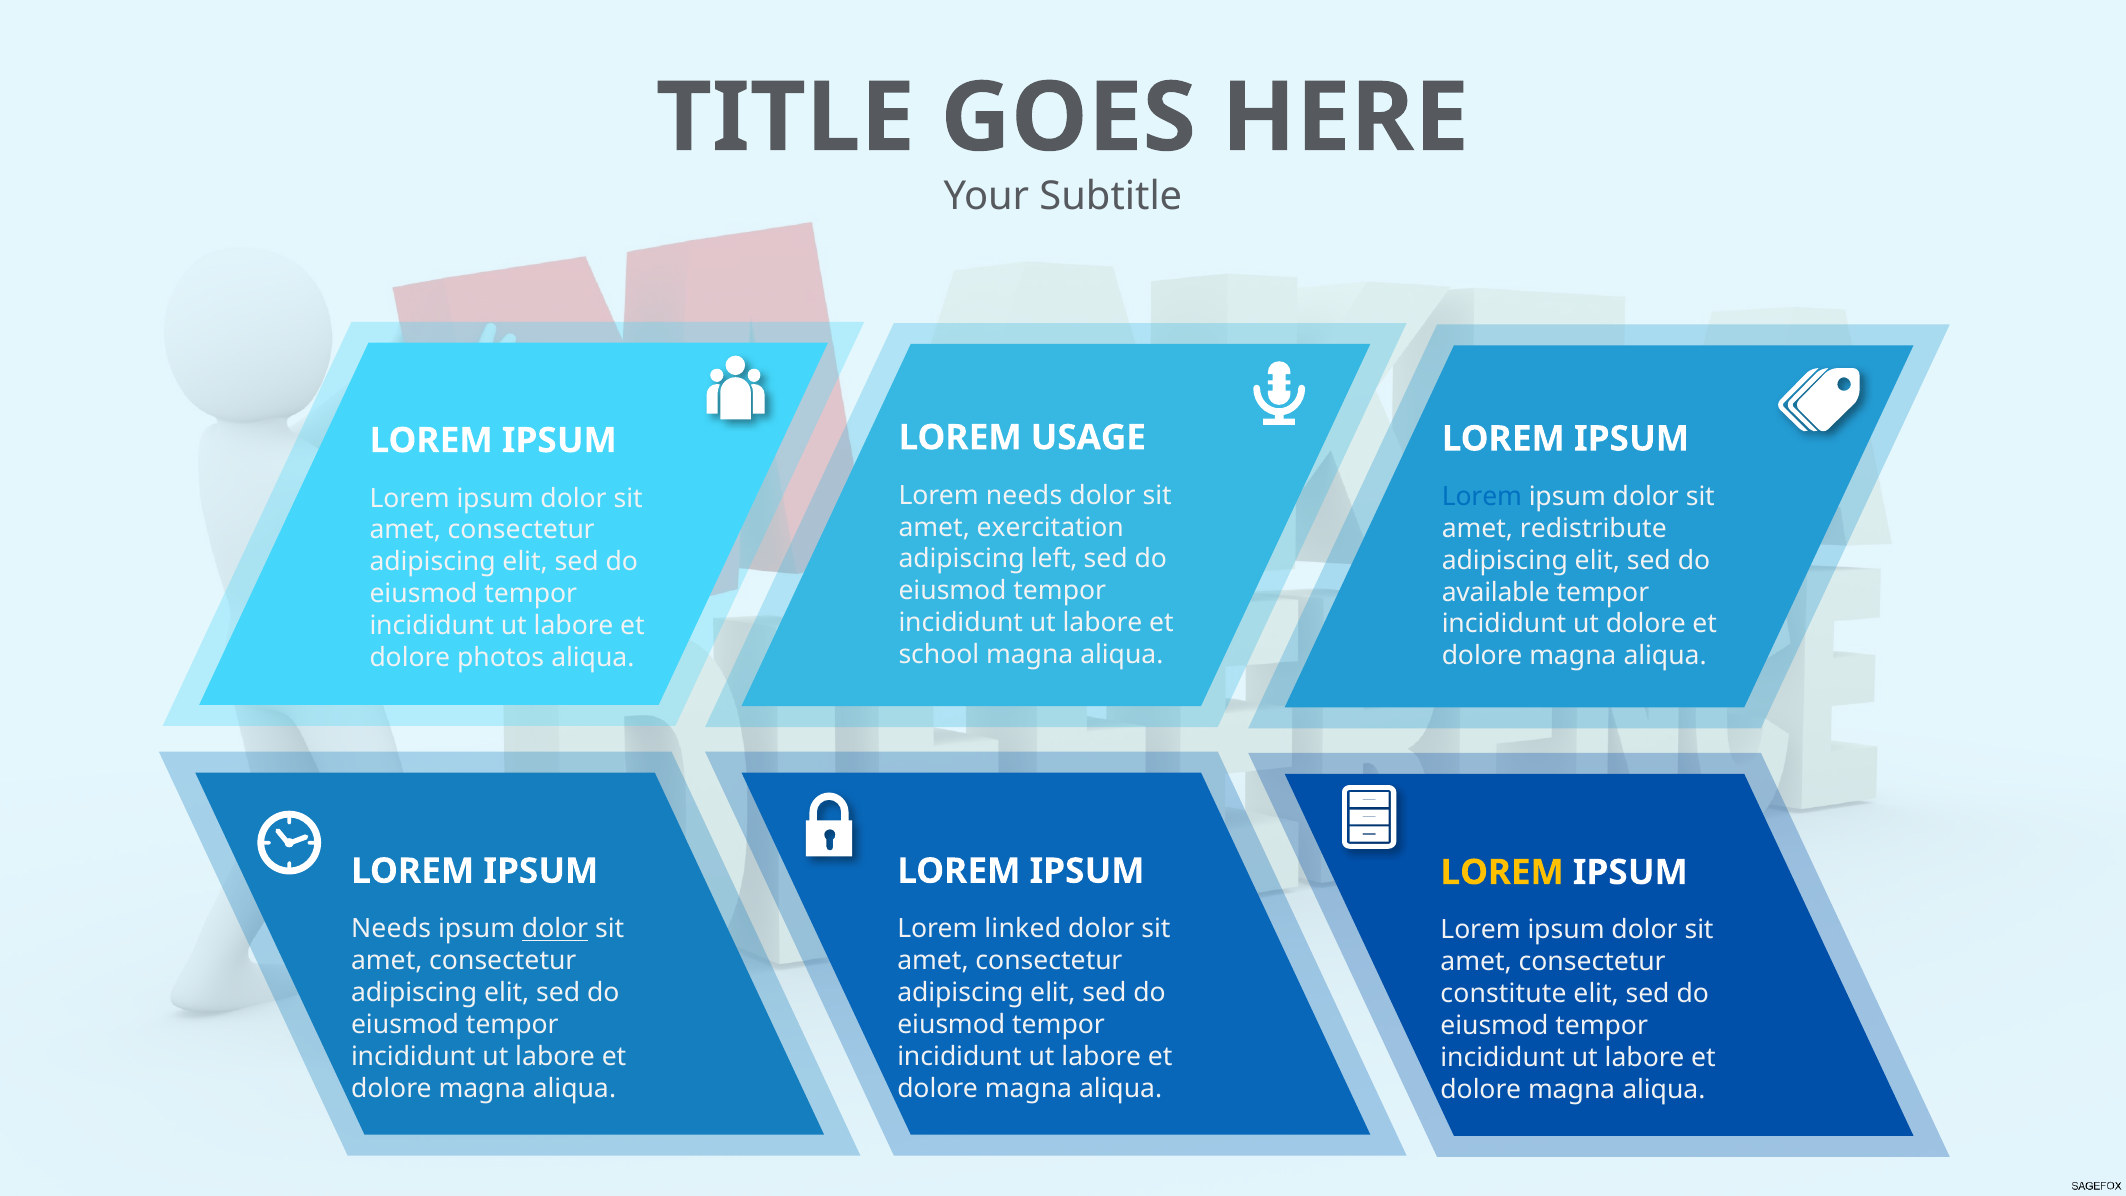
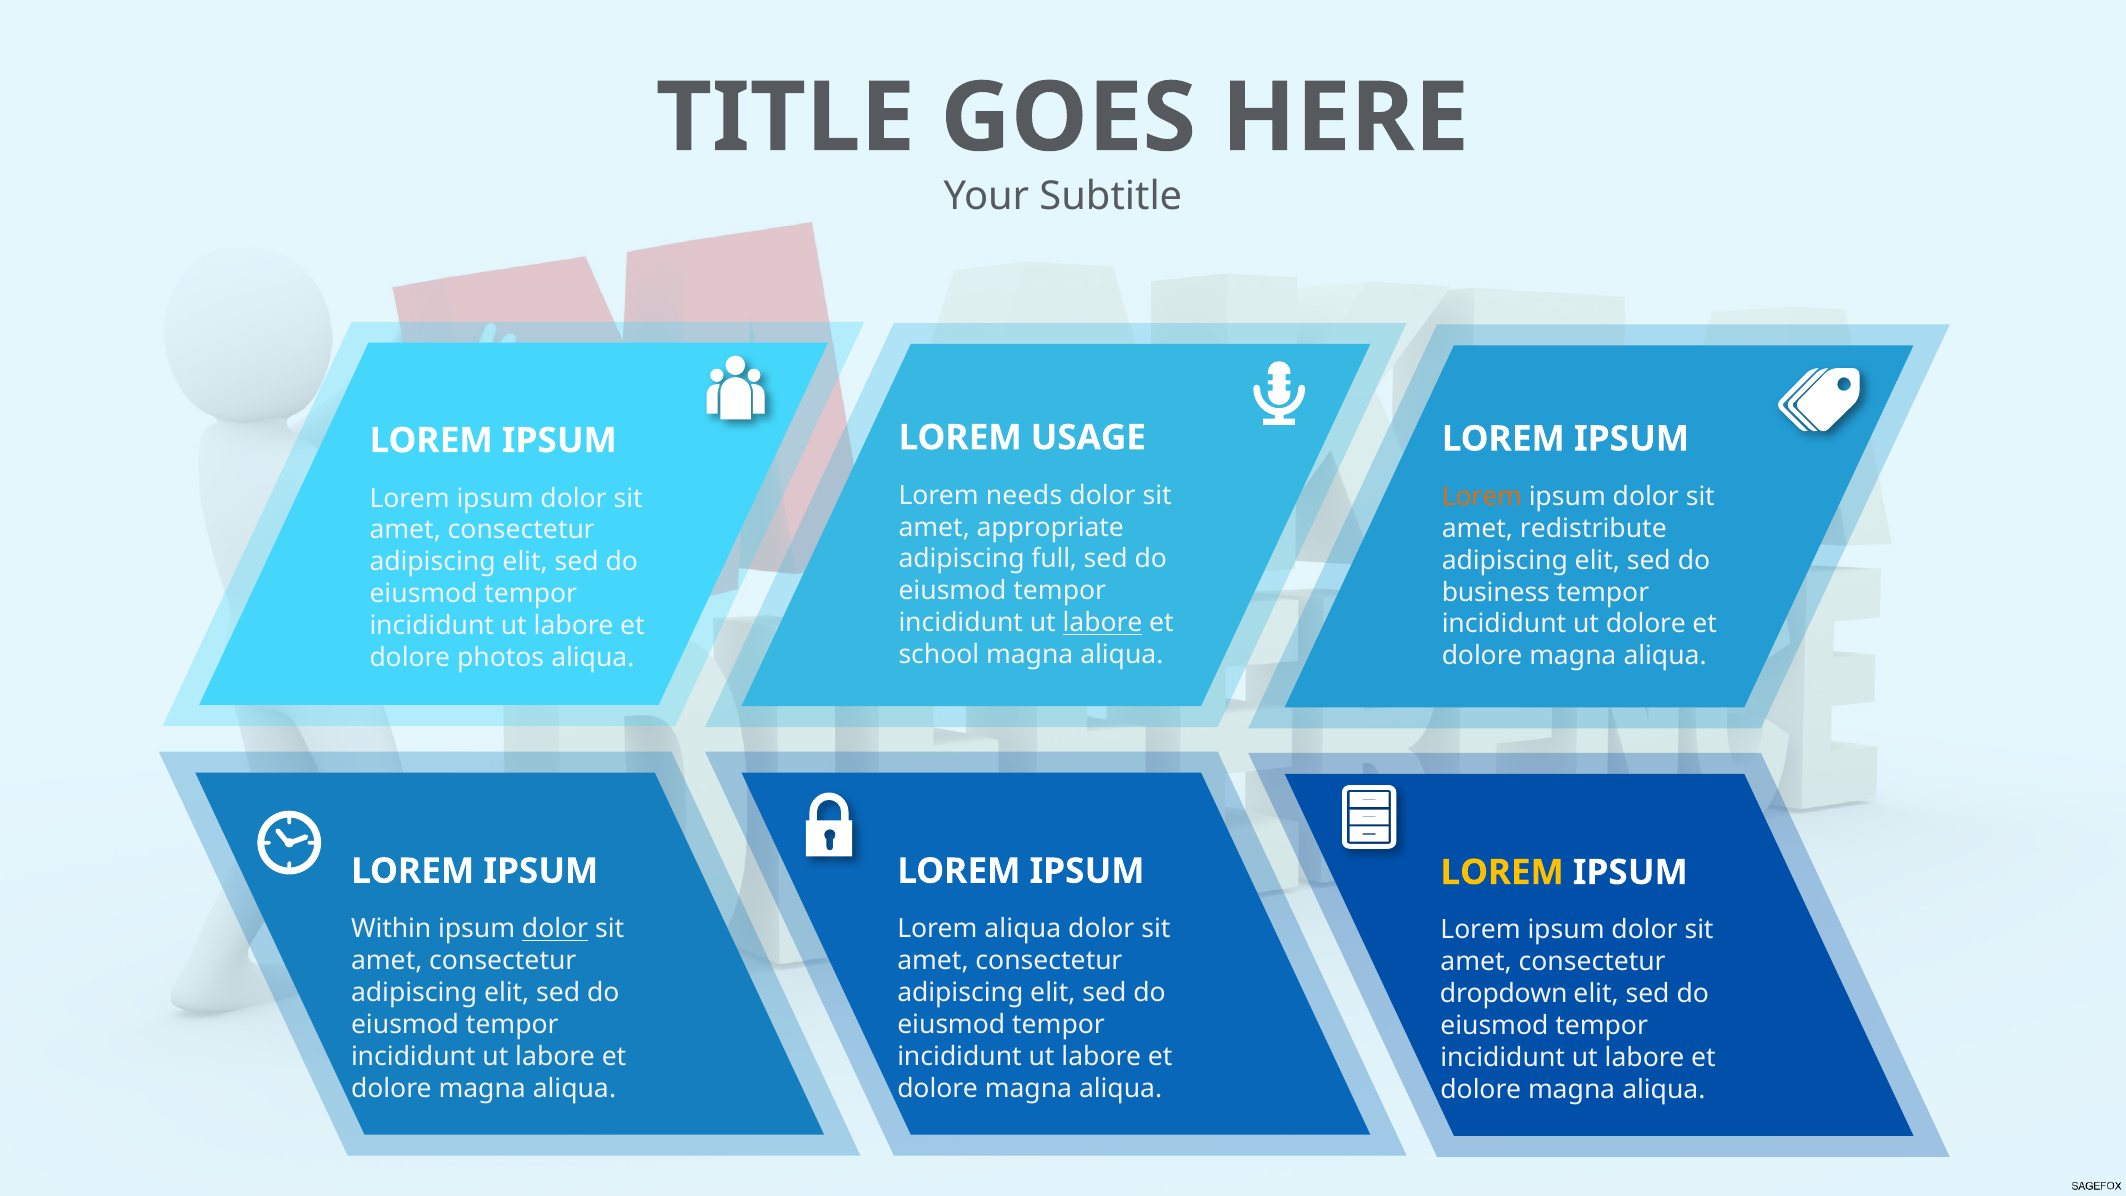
Lorem colour: blue -> orange (1482, 497)
exercitation: exercitation -> appropriate (1050, 527)
left: left -> full (1054, 559)
available: available -> business (1496, 592)
labore underline: none -> present (1103, 623)
Needs: Needs -> Within (391, 929)
Lorem linked: linked -> aliqua (1023, 929)
constitute: constitute -> dropdown (1504, 994)
